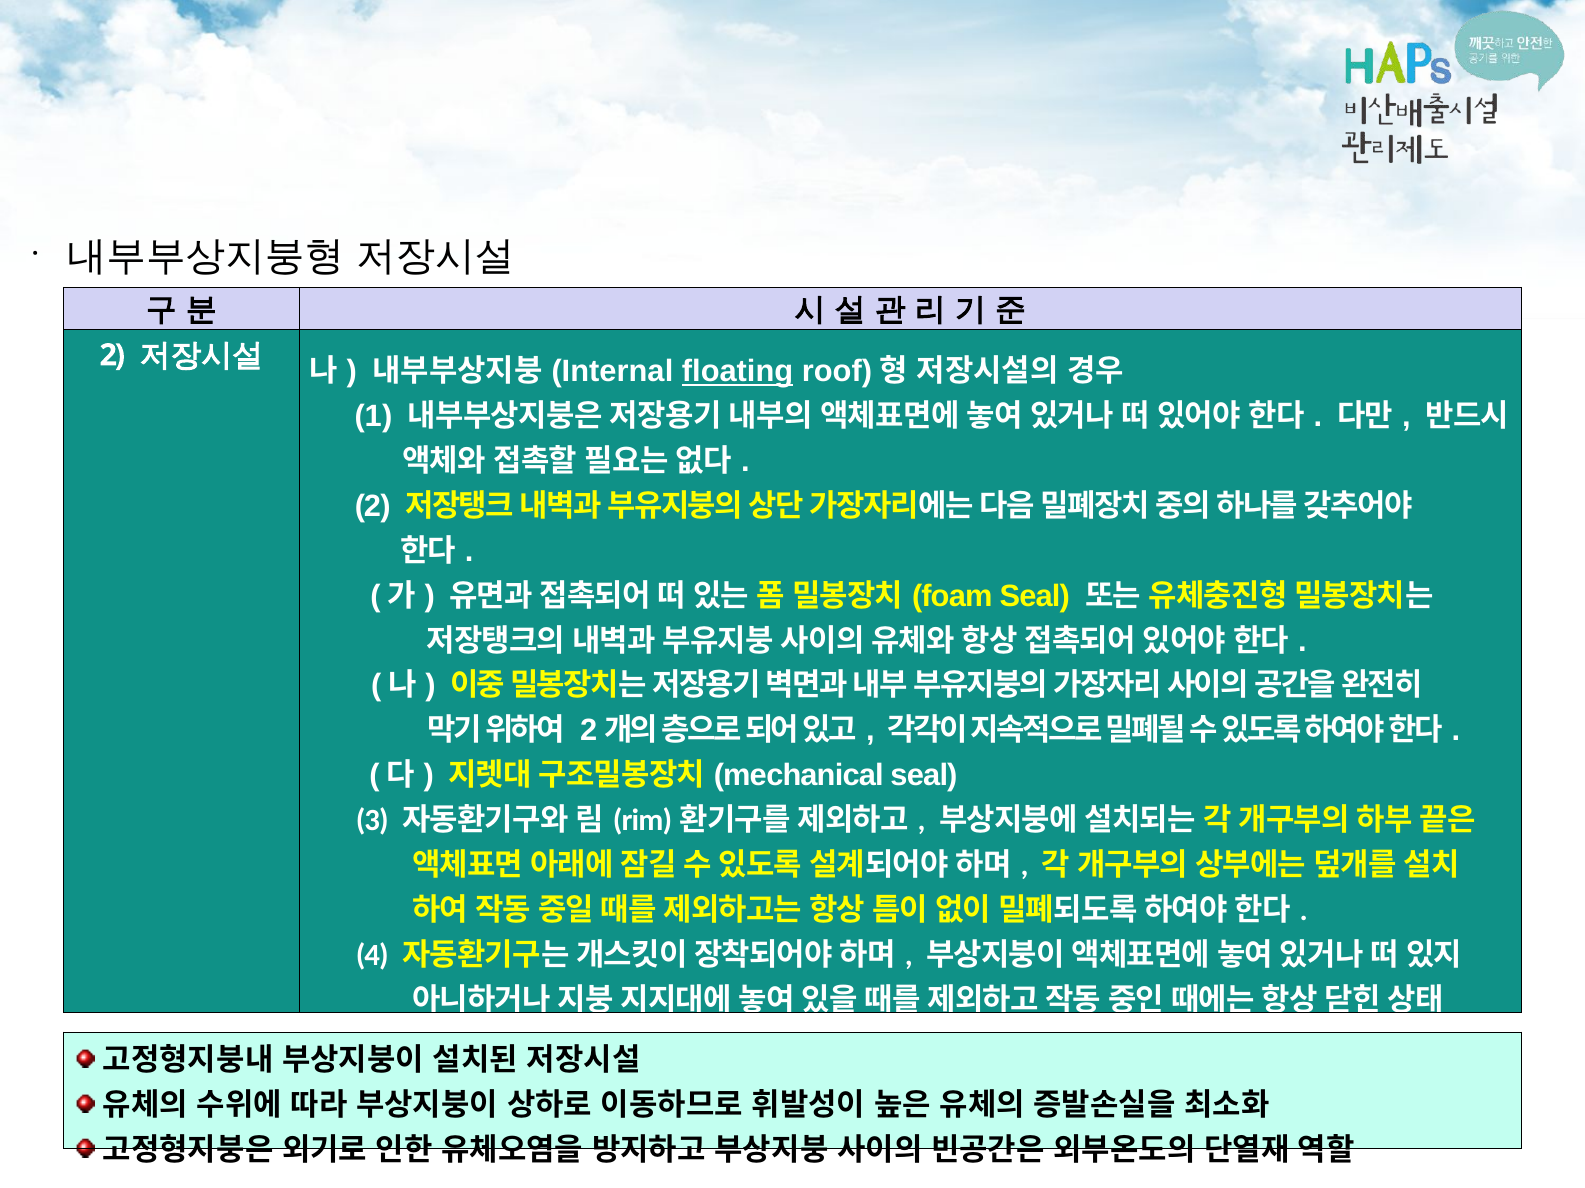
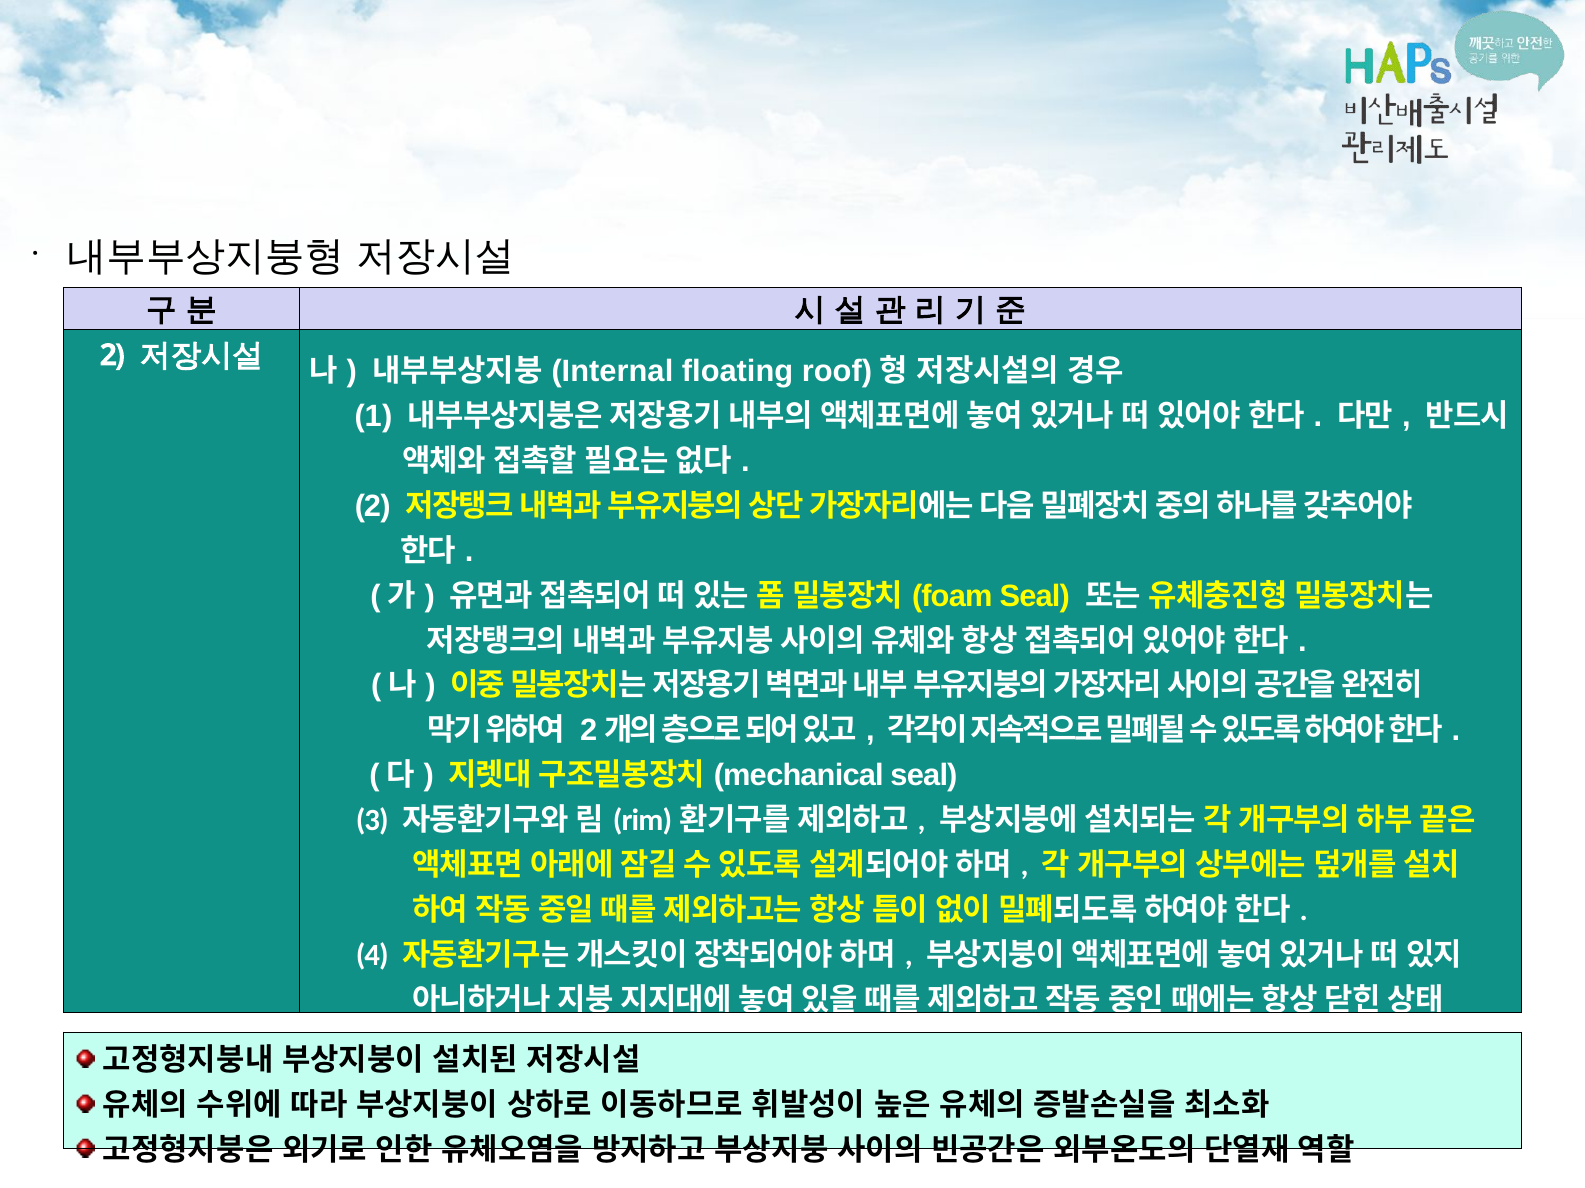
floating underline: present -> none (738, 372)
